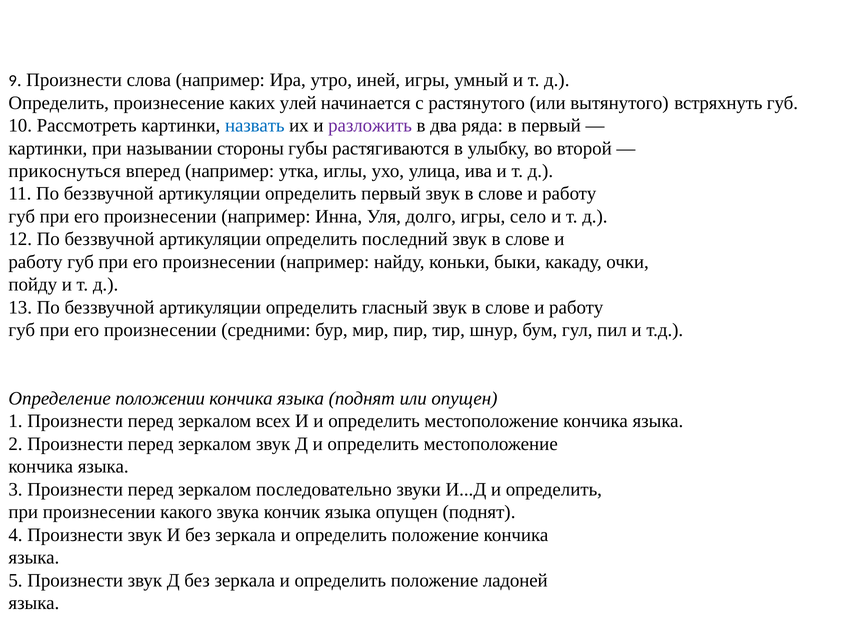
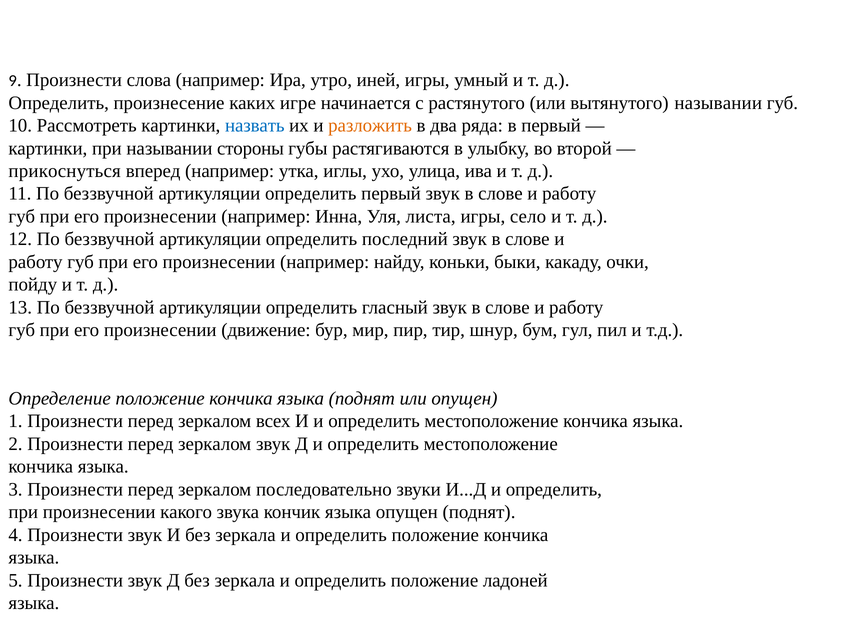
улей: улей -> игре (298, 103)
вытянутого встряхнуть: встряхнуть -> назывании (718, 103)
разложить colour: purple -> orange (370, 125)
долго: долго -> листа (431, 216)
средними: средними -> движение (266, 330)
Определение положении: положении -> положение (160, 398)
